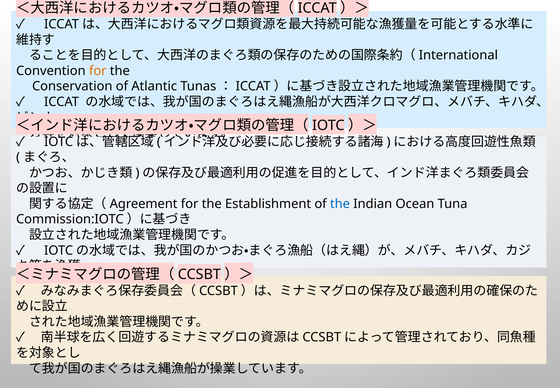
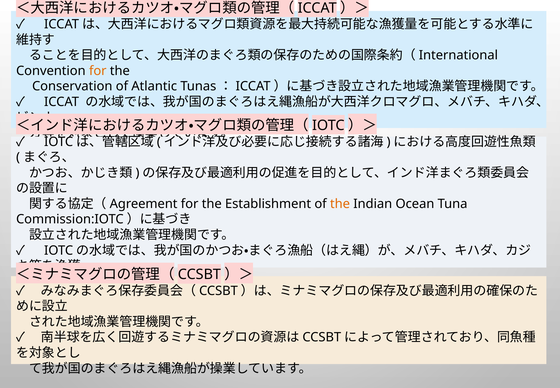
the colour: blue -> orange (340, 204)
